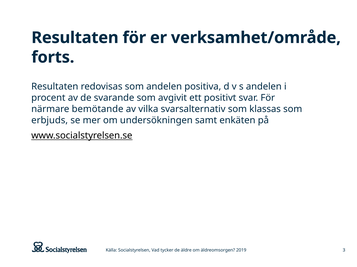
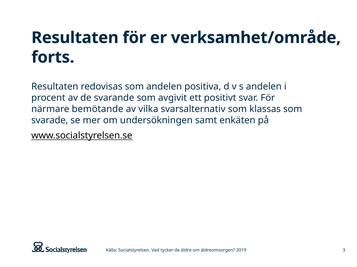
erbjuds: erbjuds -> svarade (50, 121)
